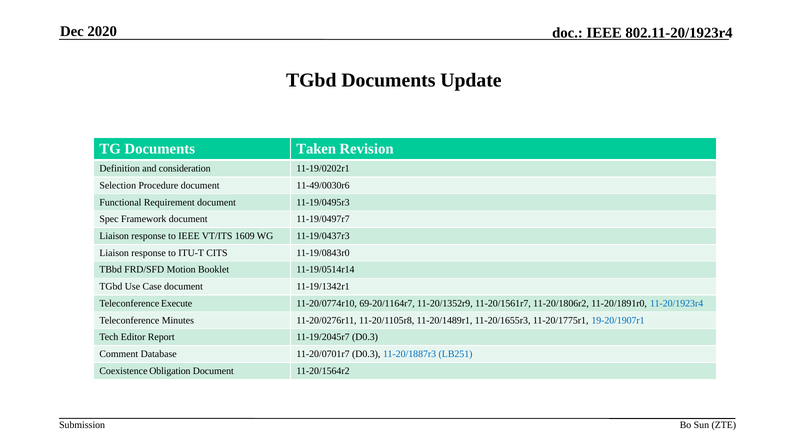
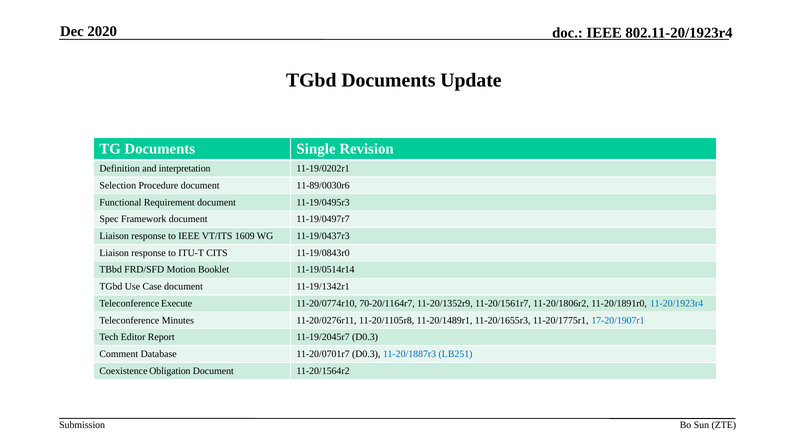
Taken: Taken -> Single (316, 149)
consideration: consideration -> interpretation (185, 169)
11-49/0030r6: 11-49/0030r6 -> 11-89/0030r6 (323, 186)
69-20/1164r7: 69-20/1164r7 -> 70-20/1164r7 (387, 304)
19-20/1907r1: 19-20/1907r1 -> 17-20/1907r1 (618, 320)
